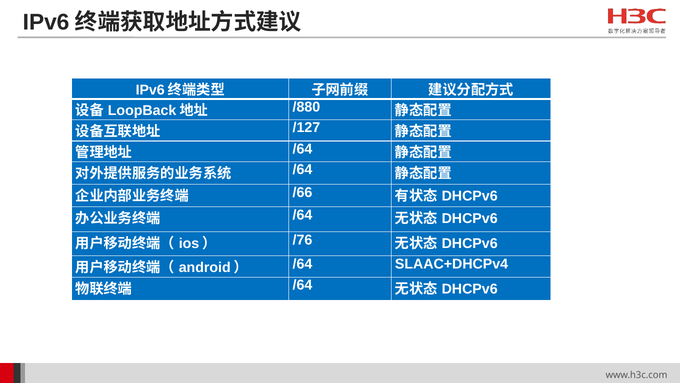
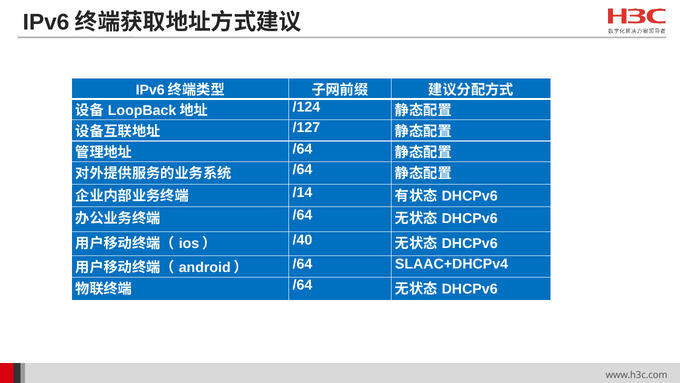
/880: /880 -> /124 (306, 107)
/66: /66 -> /14 (302, 192)
/76: /76 -> /40 (302, 240)
